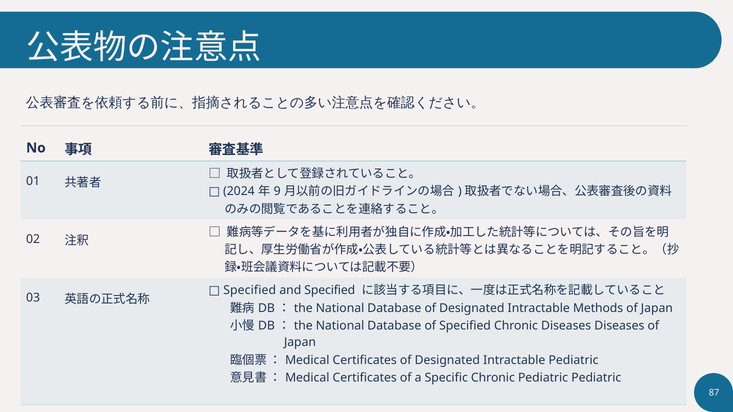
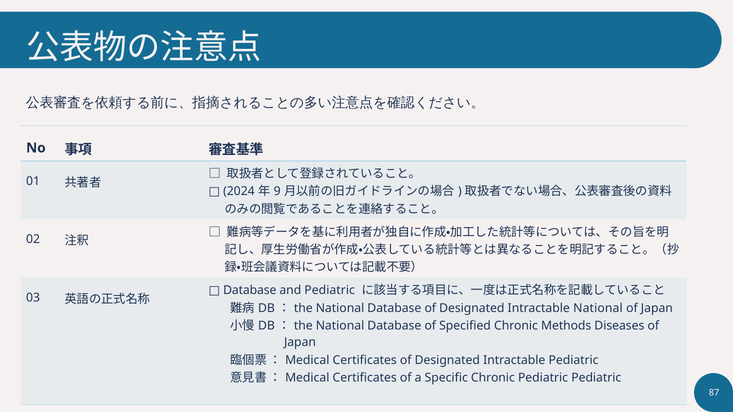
Specified: Specified -> Database (250, 291)
and Specified: Specified -> Pediatric (330, 291)
Intractable Methods: Methods -> National (598, 308)
Chronic Diseases: Diseases -> Methods (566, 326)
